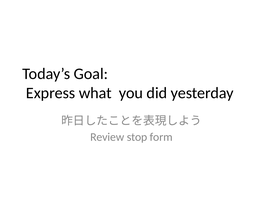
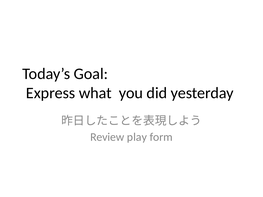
stop: stop -> play (137, 137)
